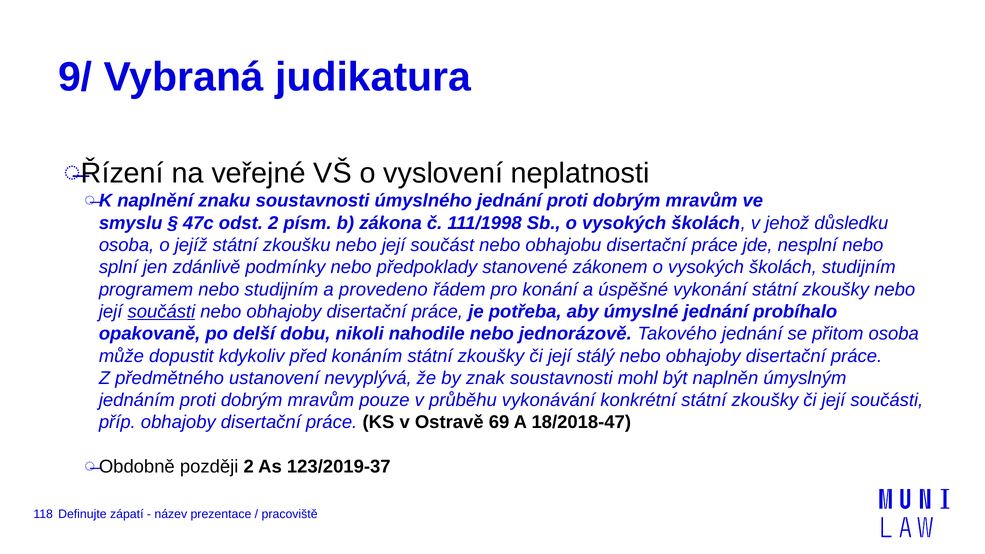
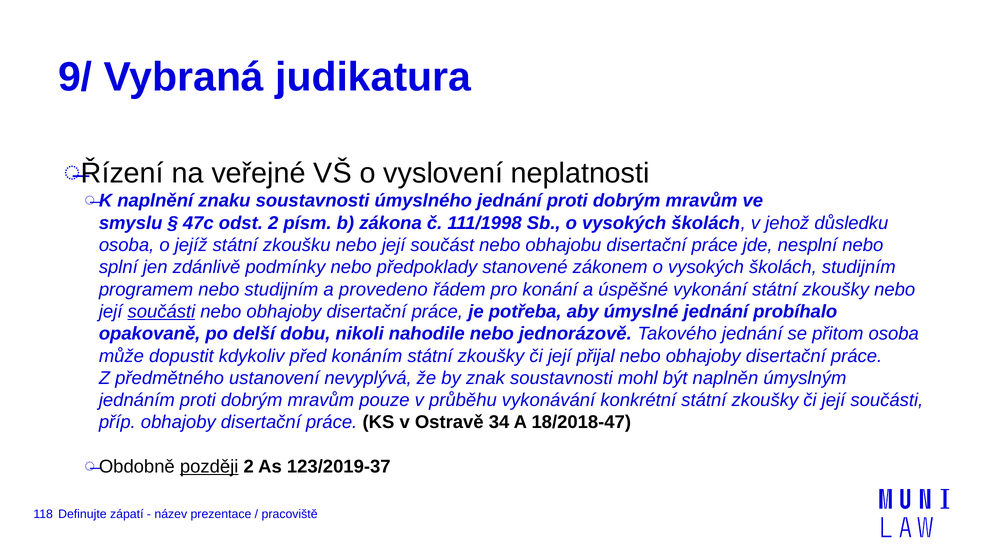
stálý: stálý -> přijal (596, 356)
69: 69 -> 34 (499, 422)
později underline: none -> present (209, 467)
